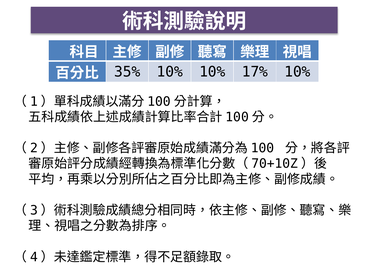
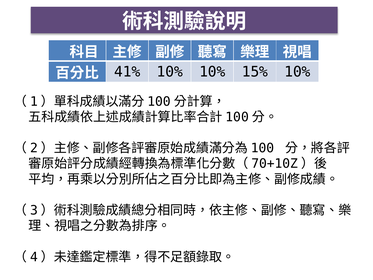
35%: 35% -> 41% (127, 72)
17%: 17% -> 15% (255, 72)
